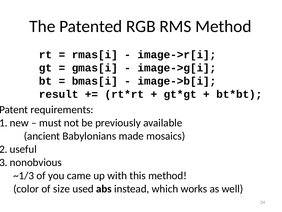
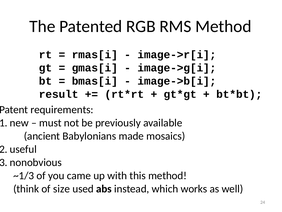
color: color -> think (26, 188)
